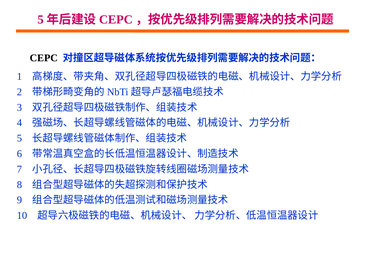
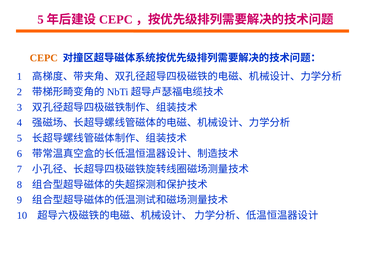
CEPC colour: black -> orange (44, 58)
